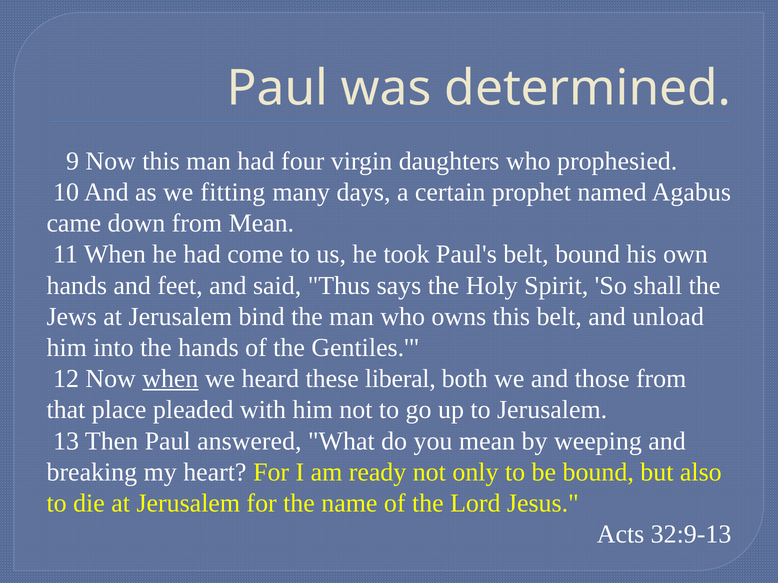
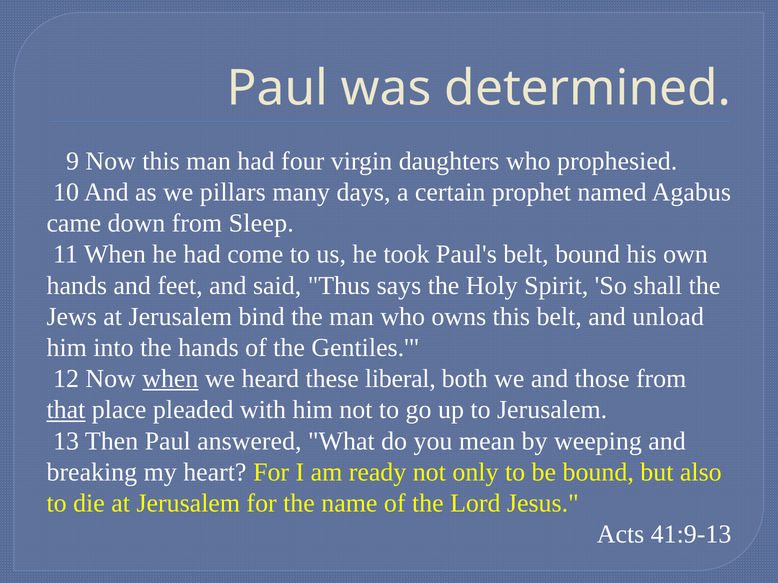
fitting: fitting -> pillars (233, 192)
from Mean: Mean -> Sleep (261, 224)
that underline: none -> present (66, 410)
32:9-13: 32:9-13 -> 41:9-13 (691, 535)
